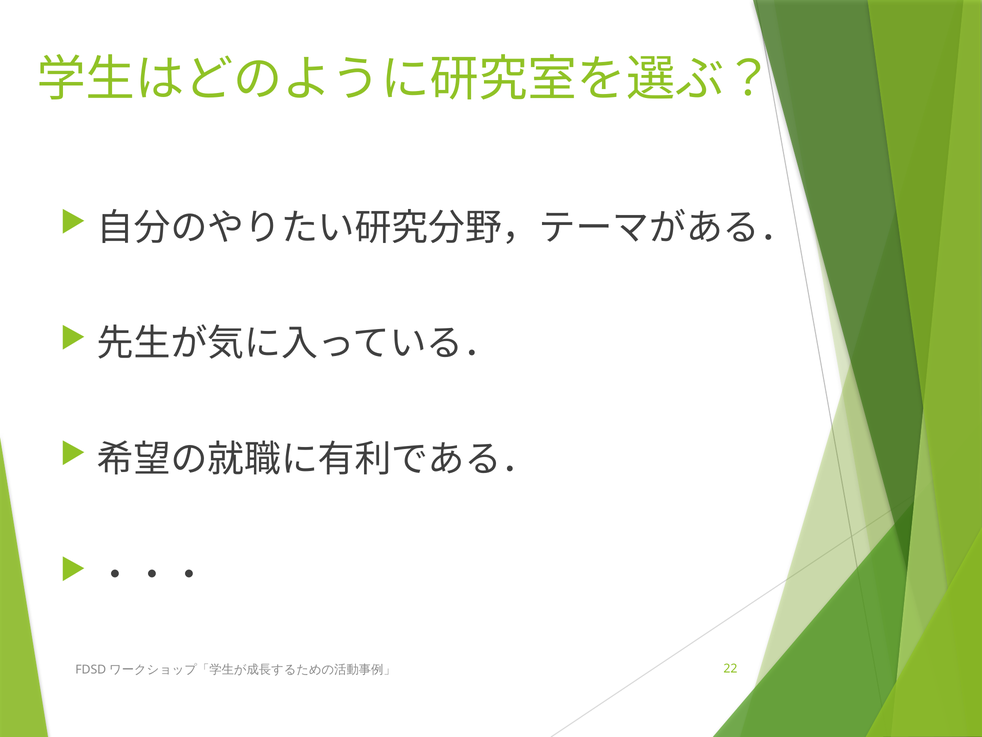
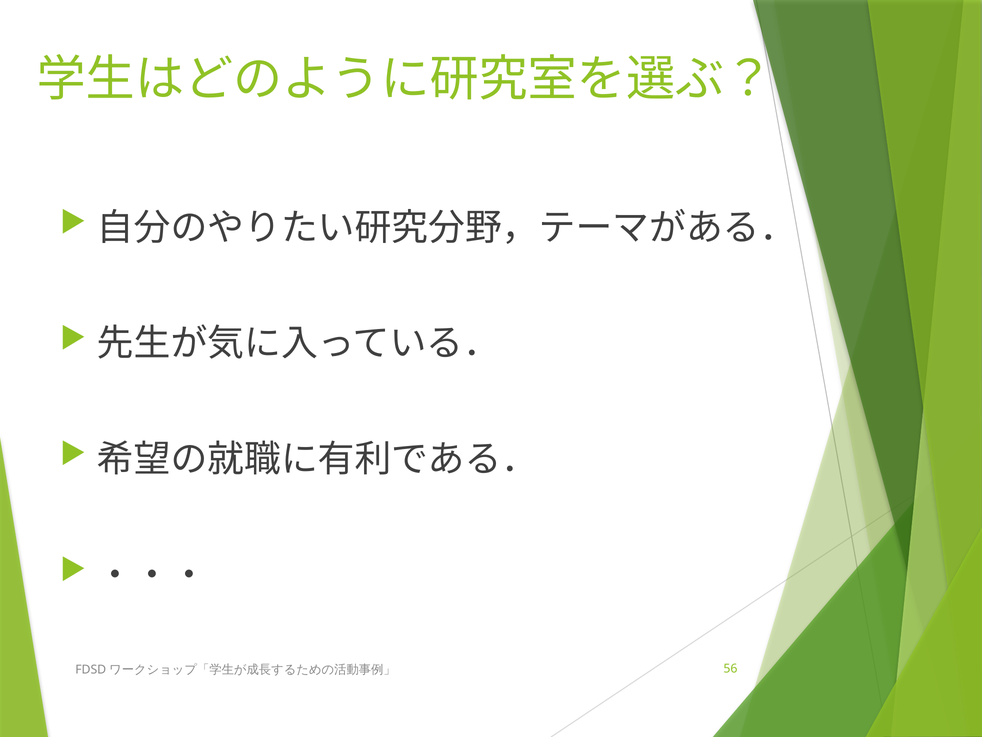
22: 22 -> 56 (730, 668)
